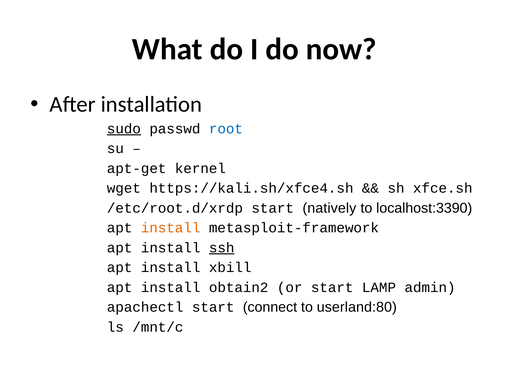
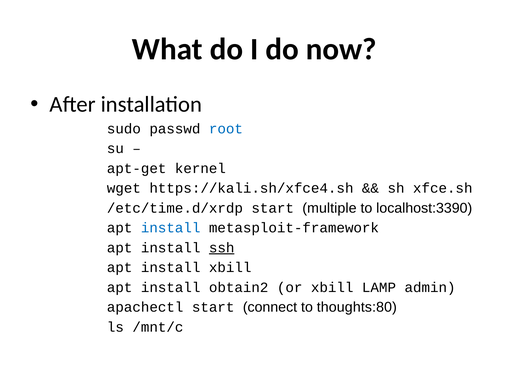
sudo underline: present -> none (124, 129)
/etc/root.d/xrdp: /etc/root.d/xrdp -> /etc/time.d/xrdp (175, 208)
natively: natively -> multiple (329, 208)
install colour: orange -> blue (171, 228)
or start: start -> xbill (332, 287)
userland:80: userland:80 -> thoughts:80 (357, 307)
